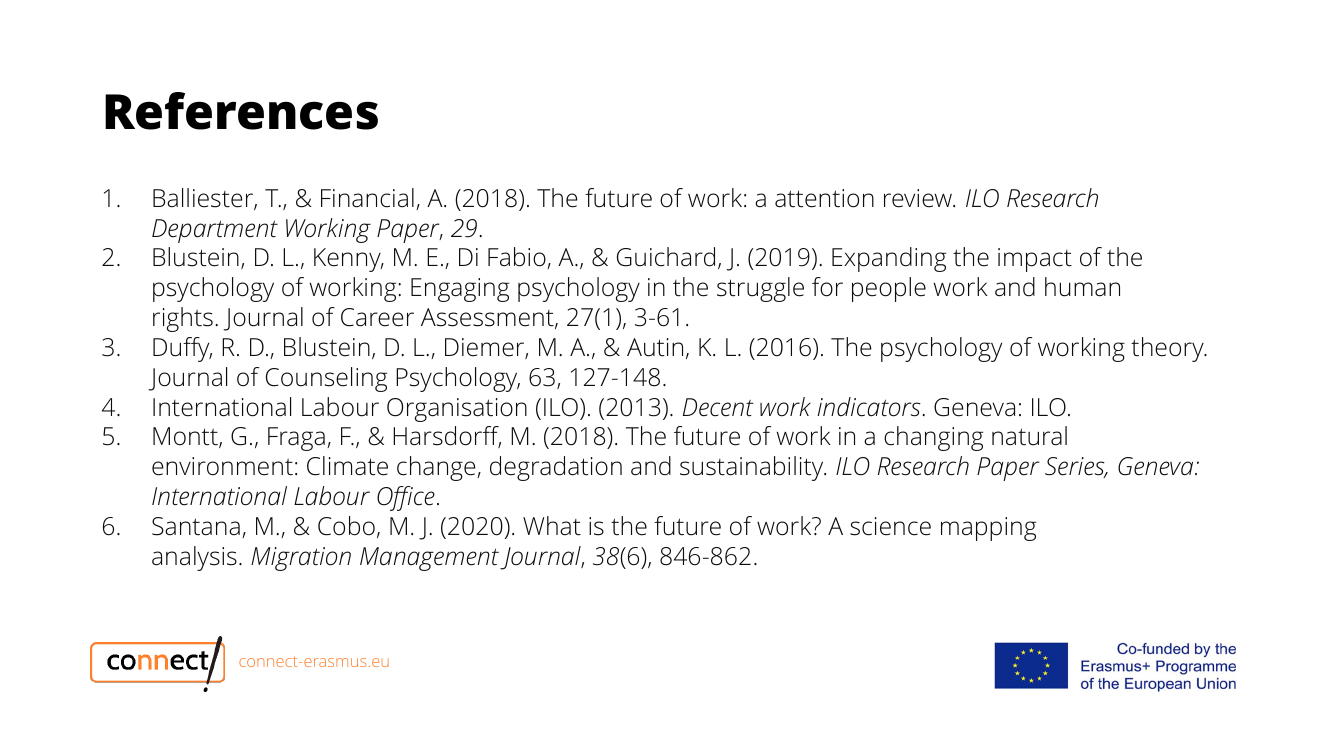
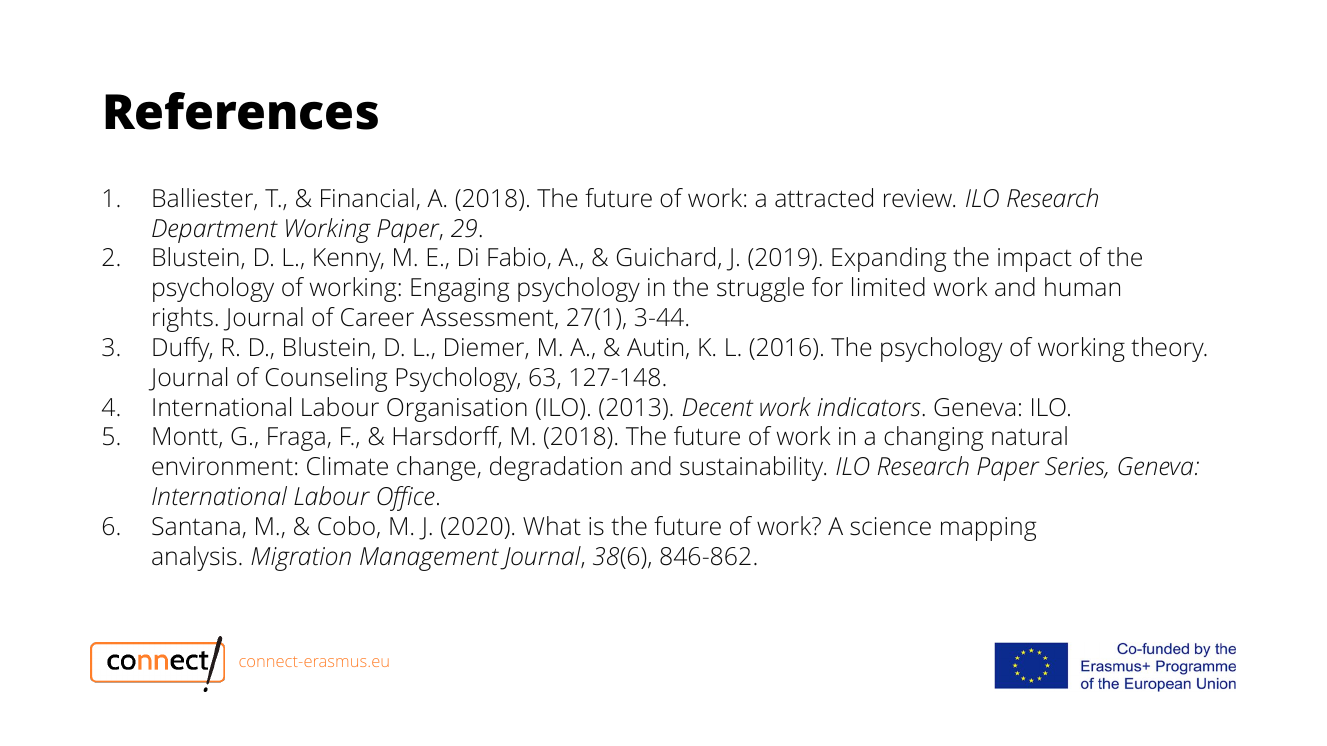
attention: attention -> attracted (825, 199)
people: people -> limited (888, 289)
3-61: 3-61 -> 3-44 (662, 319)
